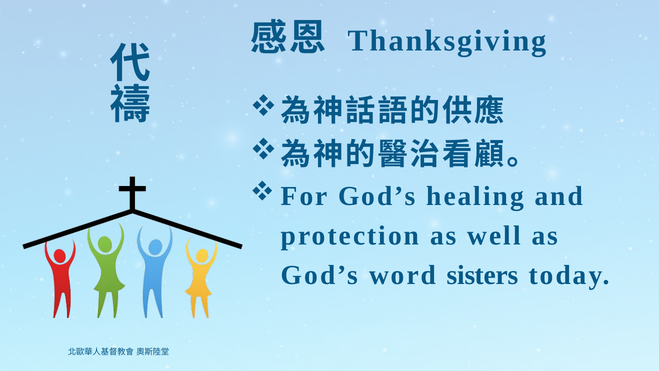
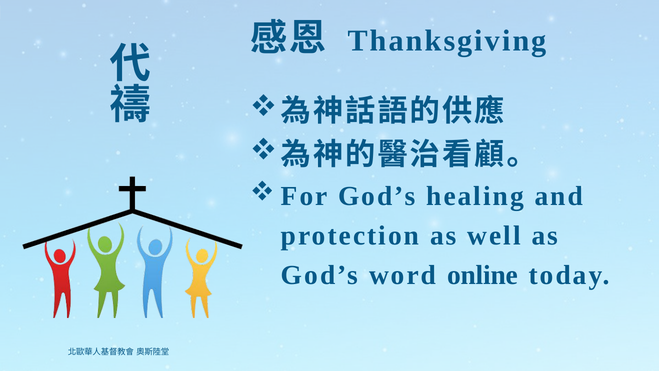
sisters: sisters -> online (482, 275)
